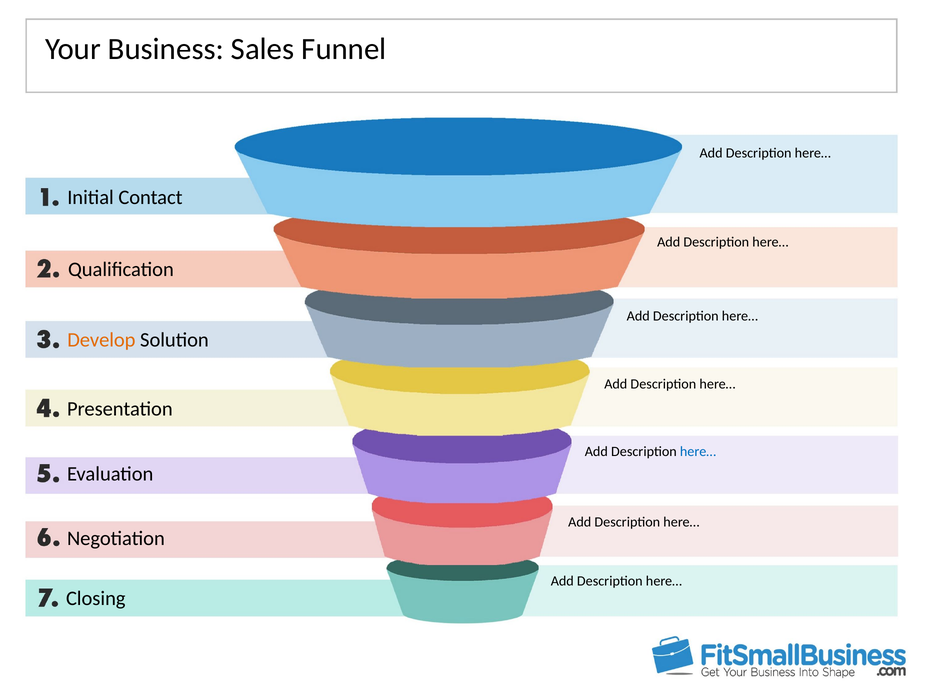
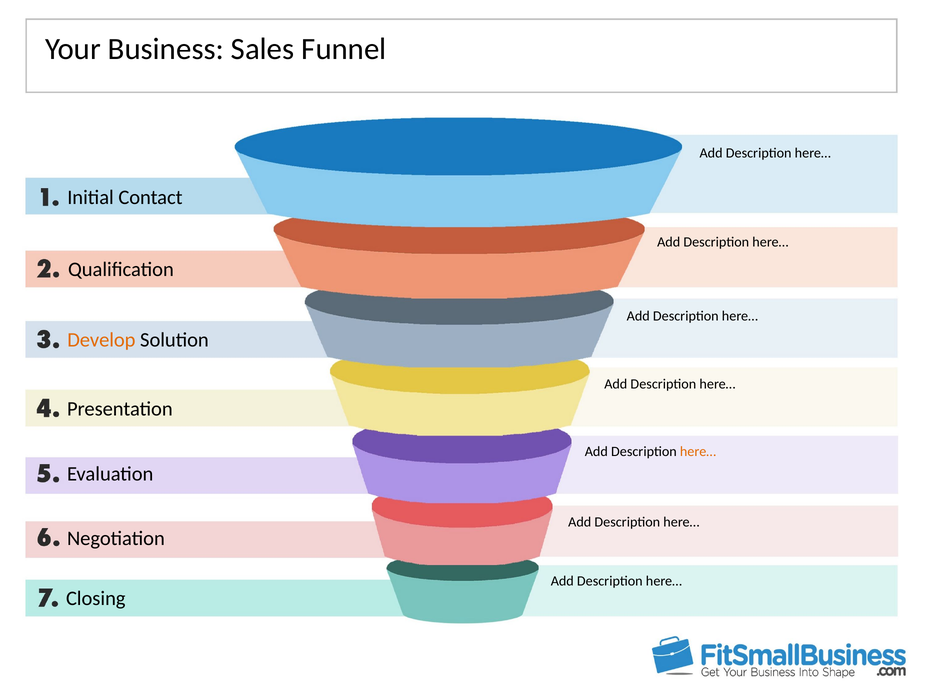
here… colour: blue -> orange (698, 451)
